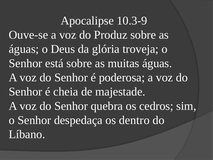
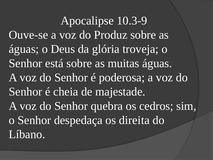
dentro: dentro -> direita (134, 120)
